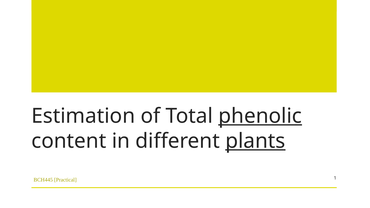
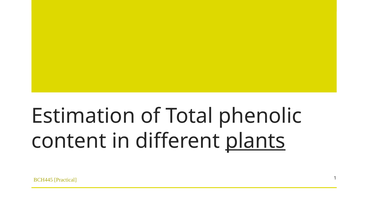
phenolic underline: present -> none (260, 116)
